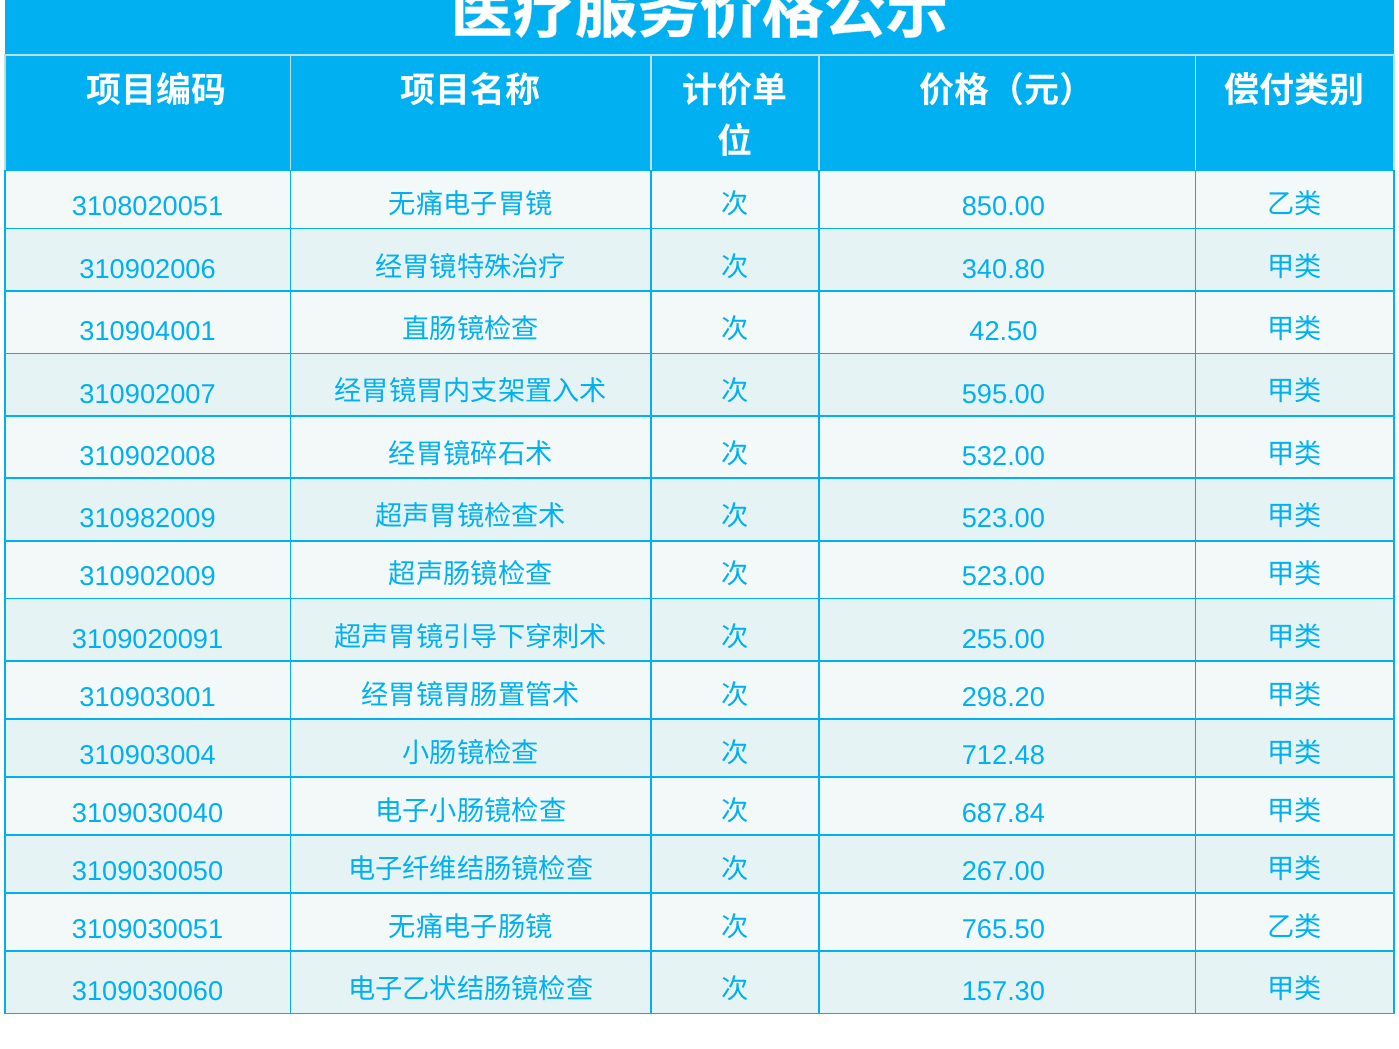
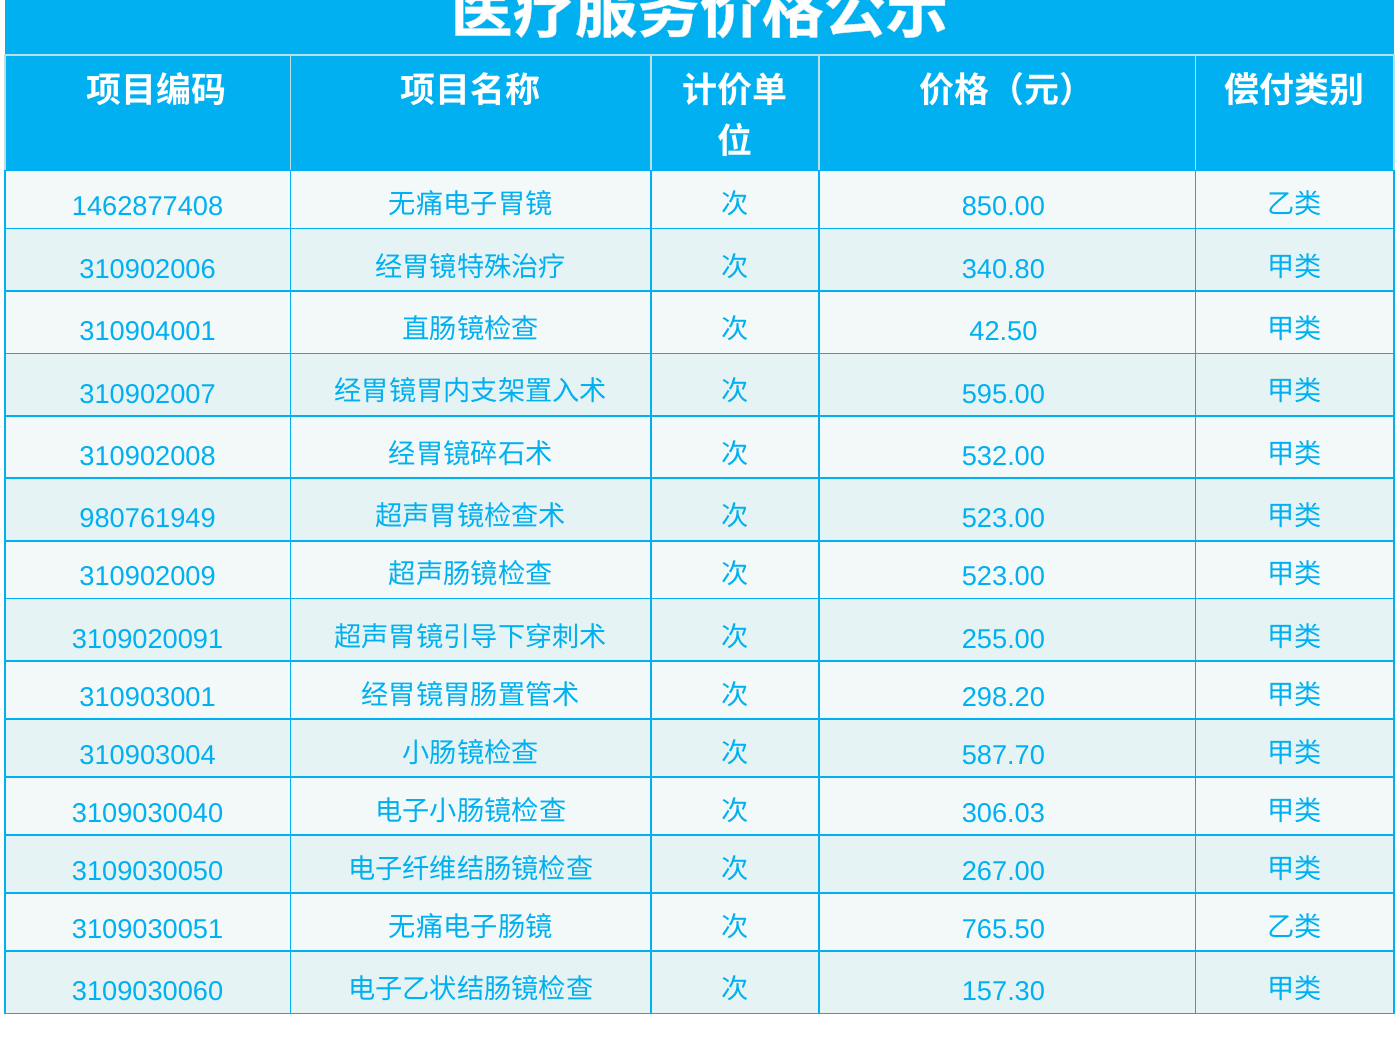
3108020051: 3108020051 -> 1462877408 (148, 207)
310982009: 310982009 -> 980761949 (148, 519)
712.48: 712.48 -> 587.70 (1003, 756)
687.84: 687.84 -> 306.03 (1003, 814)
